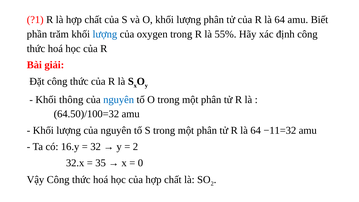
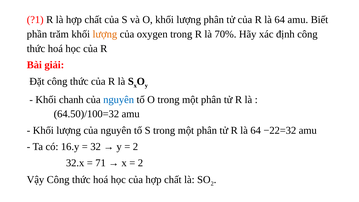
lượng colour: blue -> orange (105, 34)
55%: 55% -> 70% (225, 34)
thông: thông -> chanh (71, 100)
−11=32: −11=32 -> −22=32 (280, 130)
35: 35 -> 71 (101, 163)
0: 0 -> 2 (140, 163)
